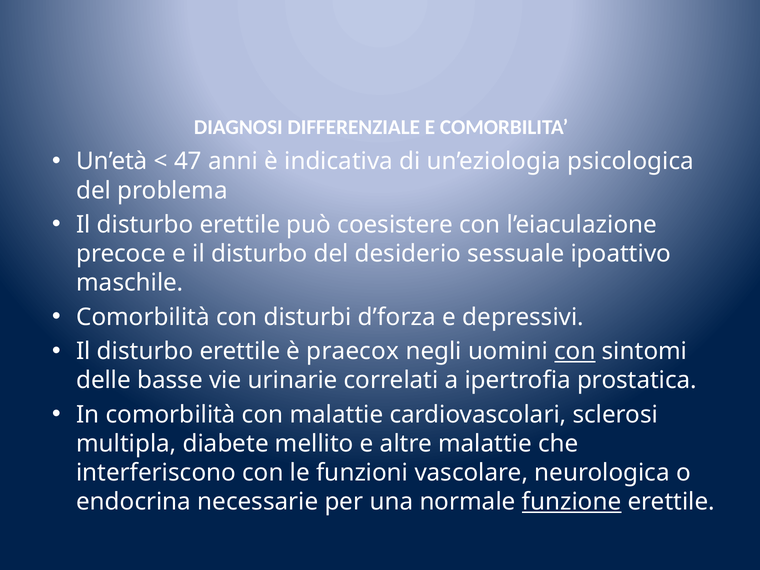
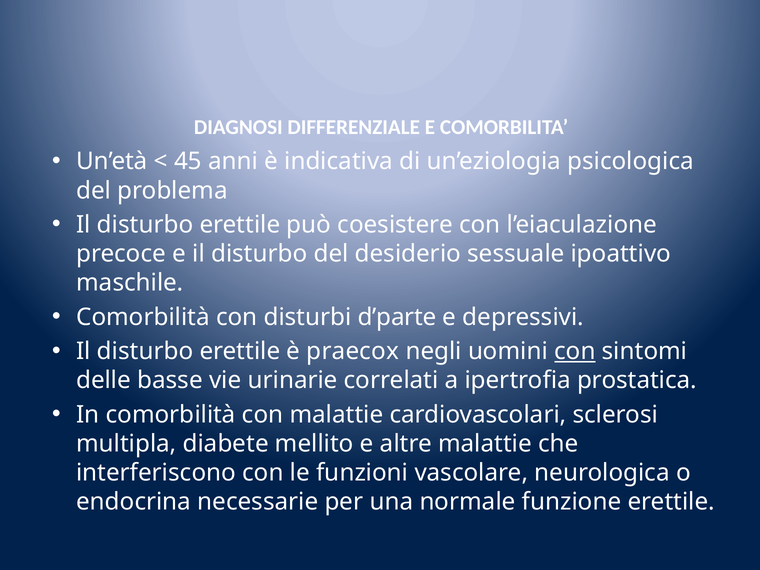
47: 47 -> 45 (188, 161)
d’forza: d’forza -> d’parte (397, 317)
funzione underline: present -> none (572, 502)
